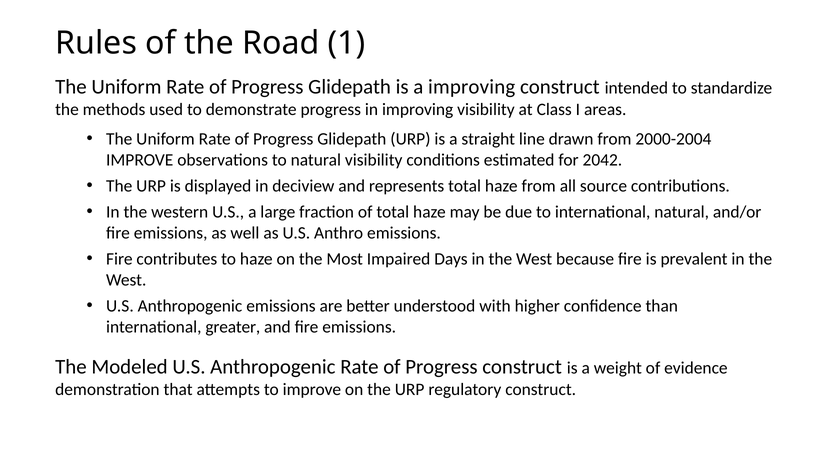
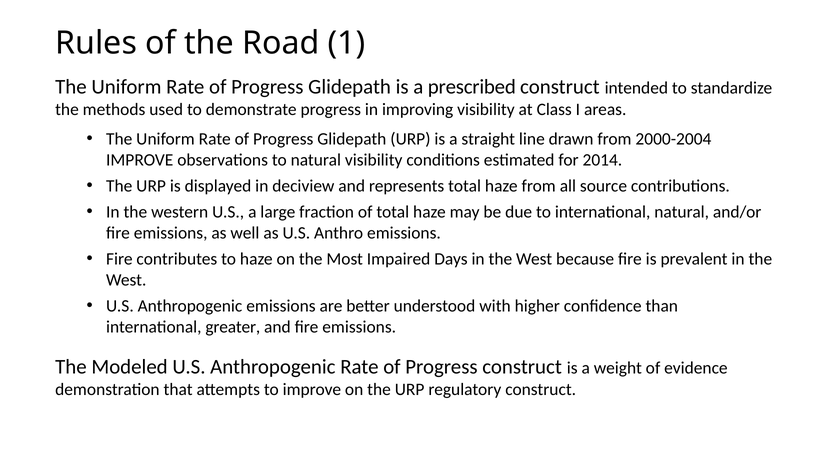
a improving: improving -> prescribed (472, 87)
2042: 2042 -> 2014 (602, 160)
